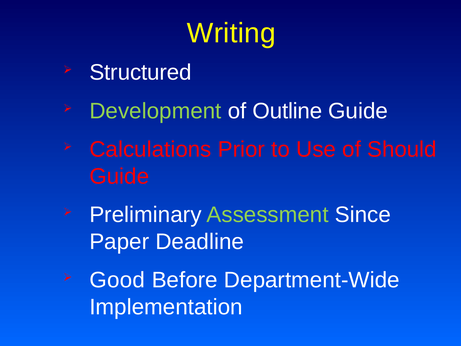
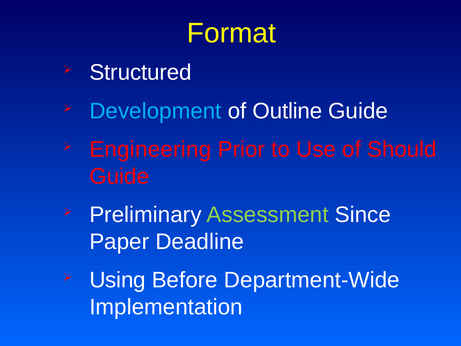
Writing: Writing -> Format (231, 33)
Development colour: light green -> light blue (155, 111)
Calculations: Calculations -> Engineering (150, 149)
Good: Good -> Using (118, 280)
